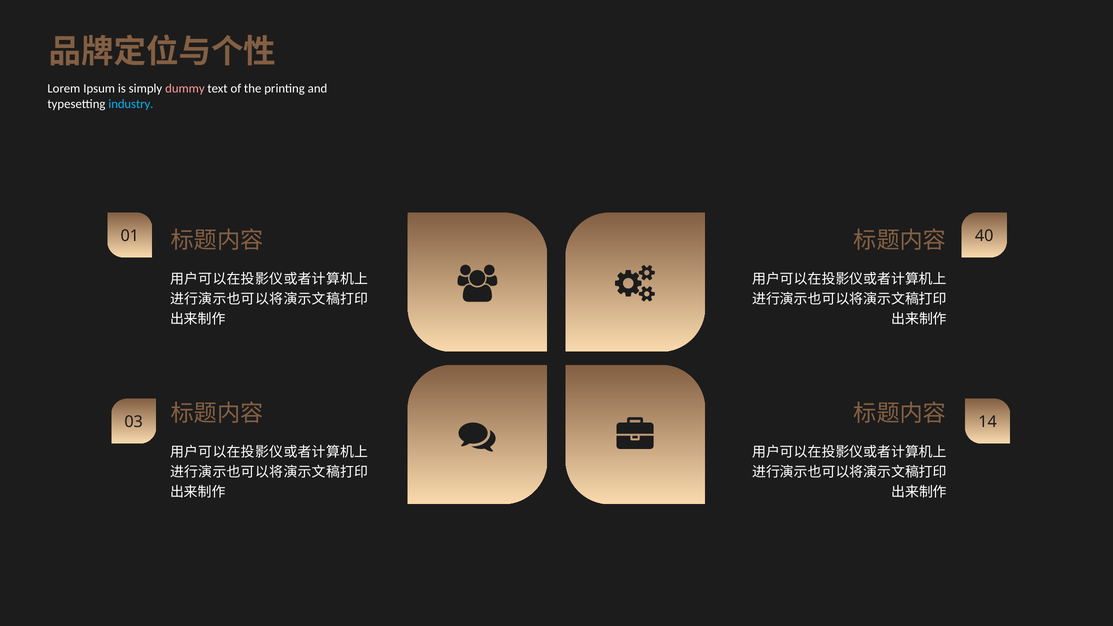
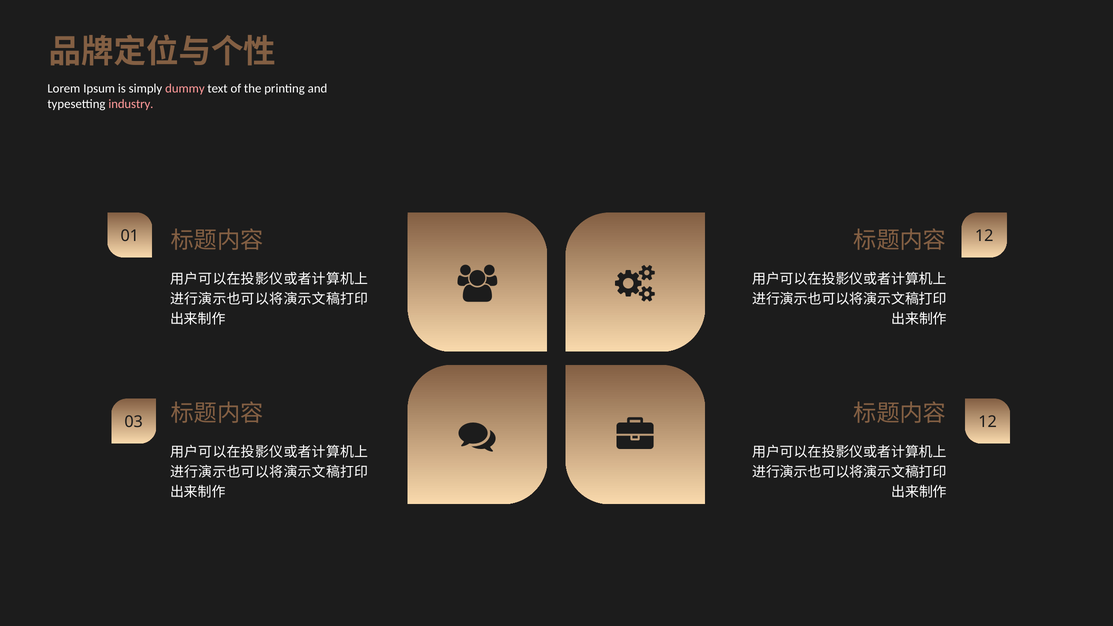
industry colour: light blue -> pink (131, 104)
01 40: 40 -> 12 (984, 236)
03 14: 14 -> 12 (988, 422)
